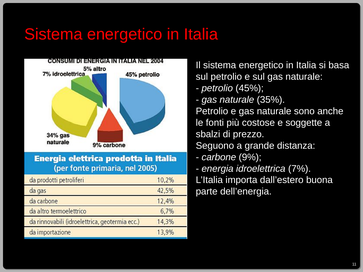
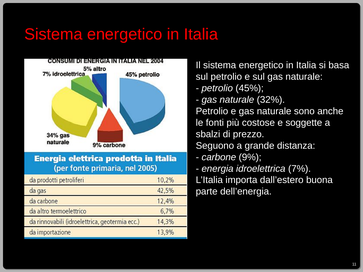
35%: 35% -> 32% (271, 100)
